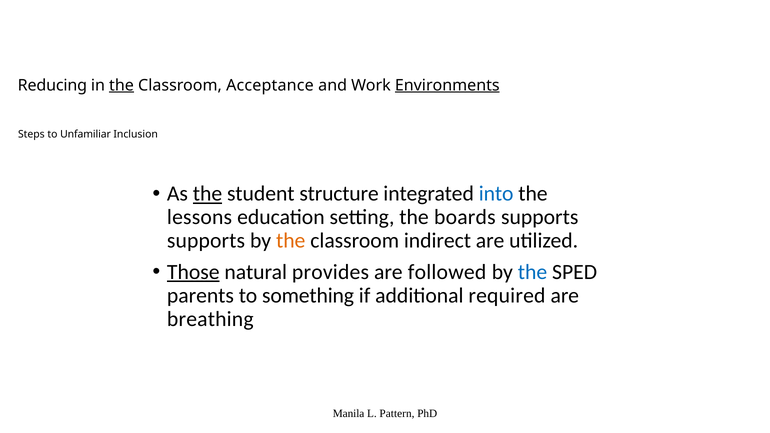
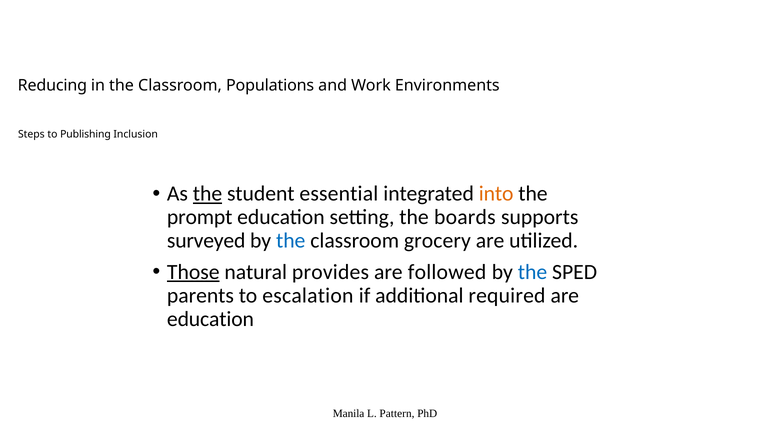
the underline: present -> none (121, 85)
Acceptance: Acceptance -> Populations (270, 85)
Environments underline: present -> none (447, 85)
Unfamiliar: Unfamiliar -> Publishing (85, 134)
structure: structure -> essential (339, 194)
into colour: blue -> orange (496, 194)
lessons: lessons -> prompt (200, 217)
supports: supports -> surveyed (206, 241)
the colour: orange -> blue (291, 241)
indirect: indirect -> grocery (437, 241)
something: something -> escalation (308, 296)
breathing: breathing -> education (210, 319)
